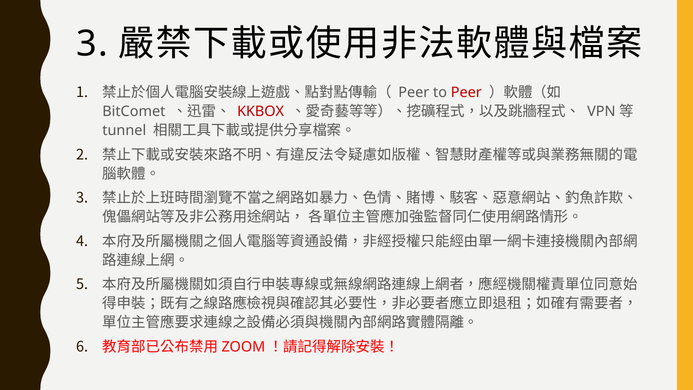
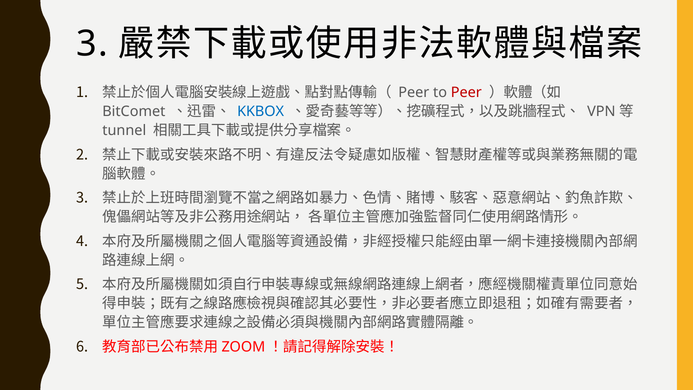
KKBOX colour: red -> blue (261, 112)
